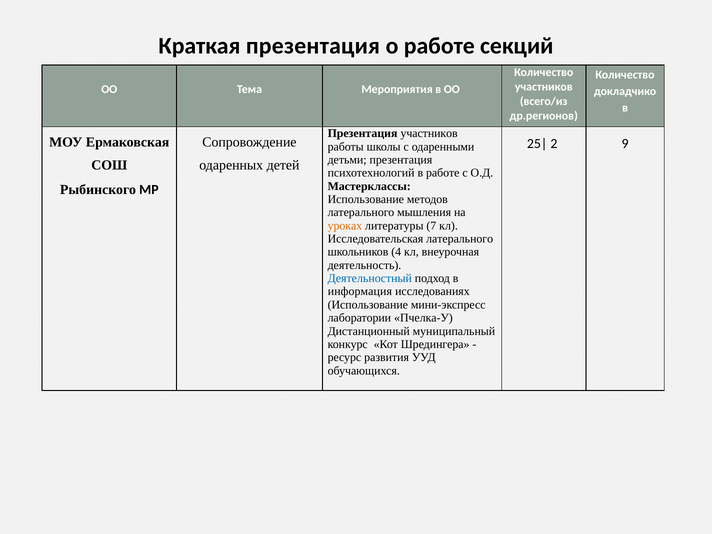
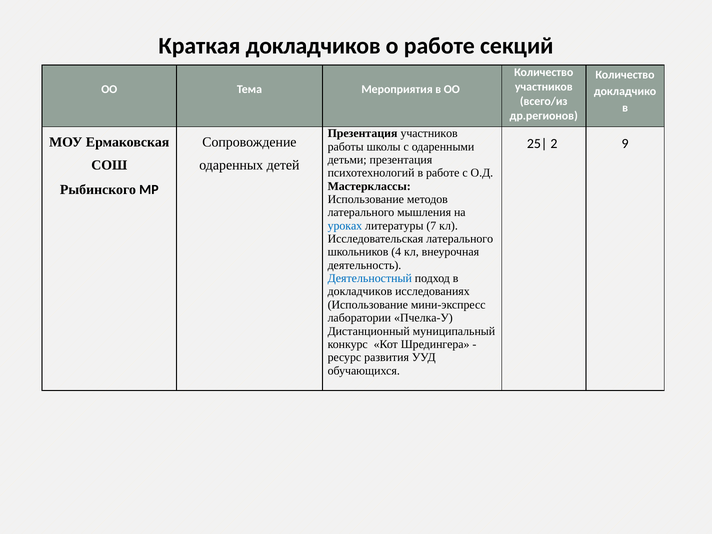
Краткая презентация: презентация -> докладчиков (313, 46)
уроках colour: orange -> blue (345, 226)
информация: информация -> докладчиков (360, 292)
